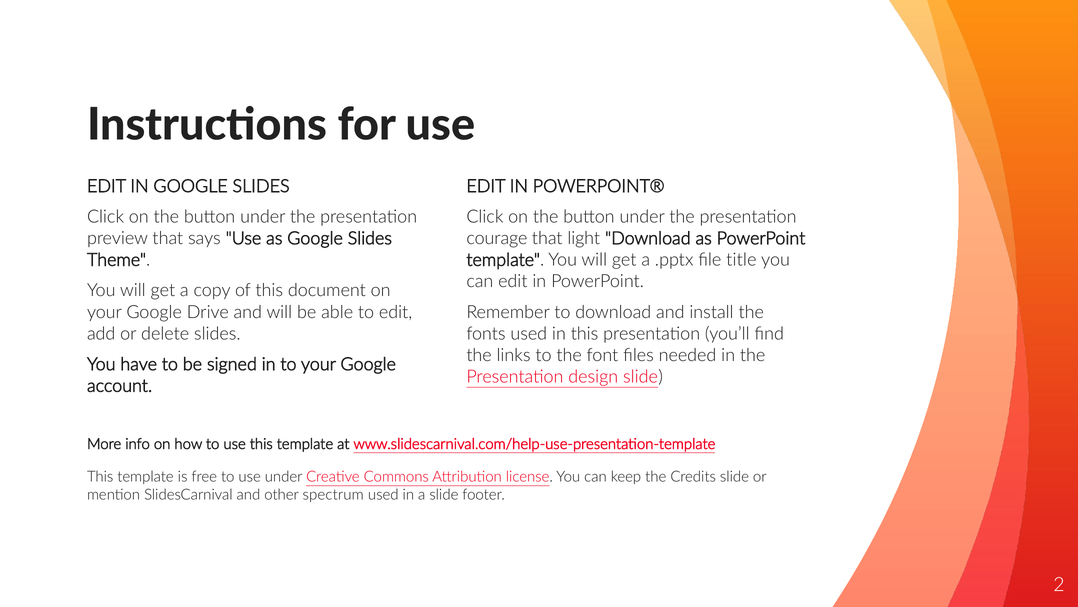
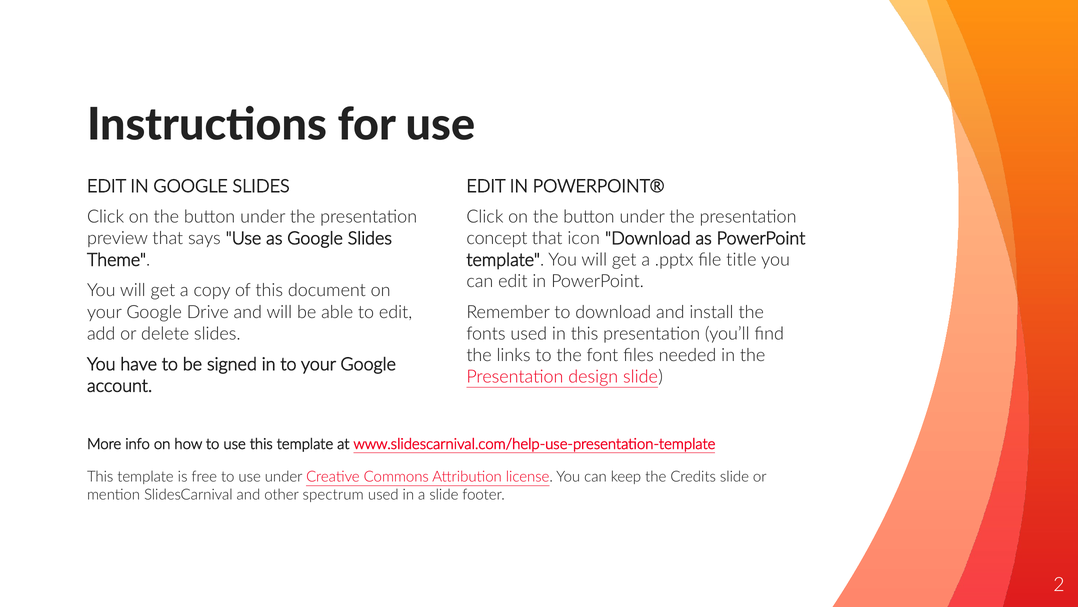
courage: courage -> concept (497, 238)
light: light -> icon (584, 238)
